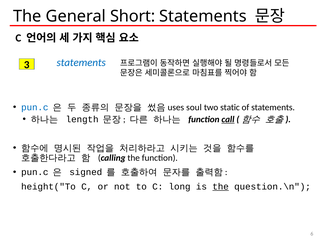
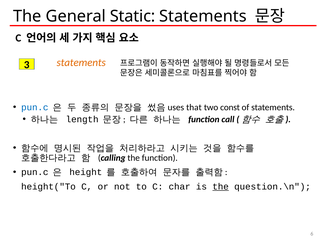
Short: Short -> Static (133, 16)
statements colour: blue -> orange (81, 63)
soul: soul -> that (194, 107)
static: static -> const (230, 107)
call underline: present -> none (228, 119)
signed: signed -> height (86, 172)
long: long -> char (180, 187)
